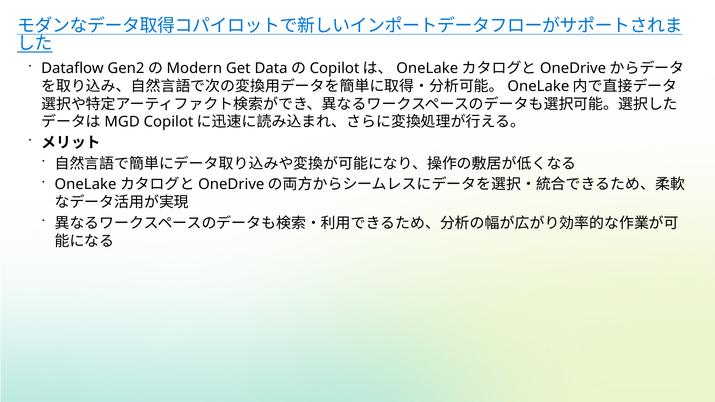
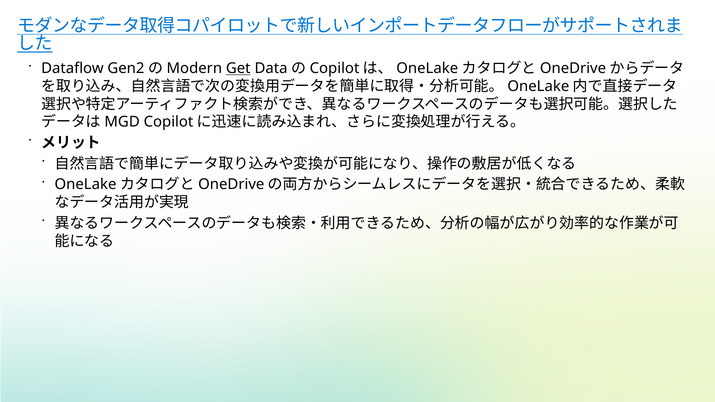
Get underline: none -> present (238, 68)
